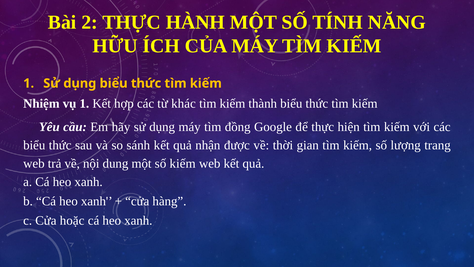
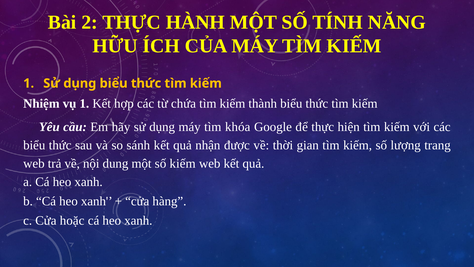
khác: khác -> chứa (184, 104)
đồng: đồng -> khóa (238, 127)
